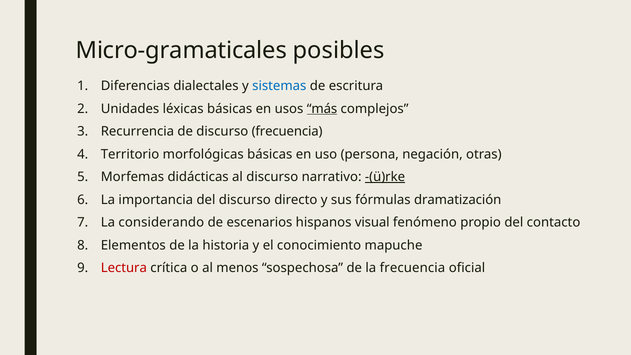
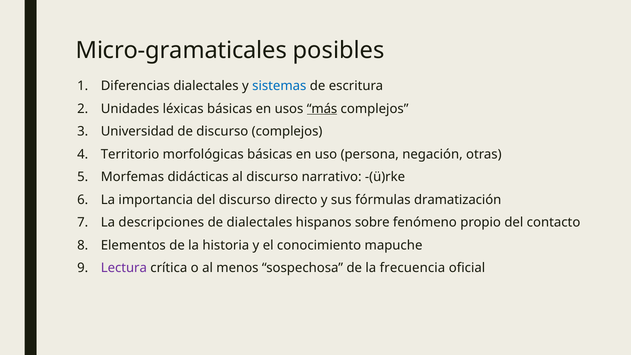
Recurrencia: Recurrencia -> Universidad (137, 131)
discurso frecuencia: frecuencia -> complejos (287, 131)
-(ü)rke underline: present -> none (385, 177)
considerando: considerando -> descripciones (161, 222)
de escenarios: escenarios -> dialectales (259, 222)
visual: visual -> sobre (372, 222)
Lectura colour: red -> purple (124, 268)
